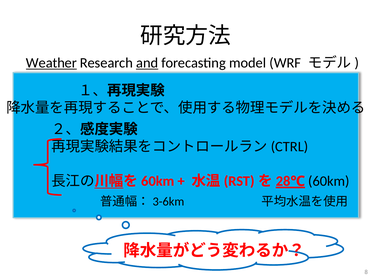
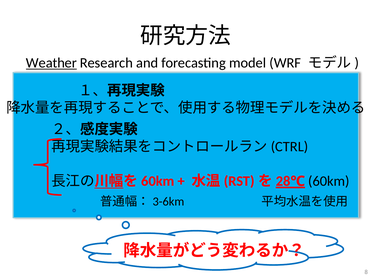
and underline: present -> none (147, 63)
